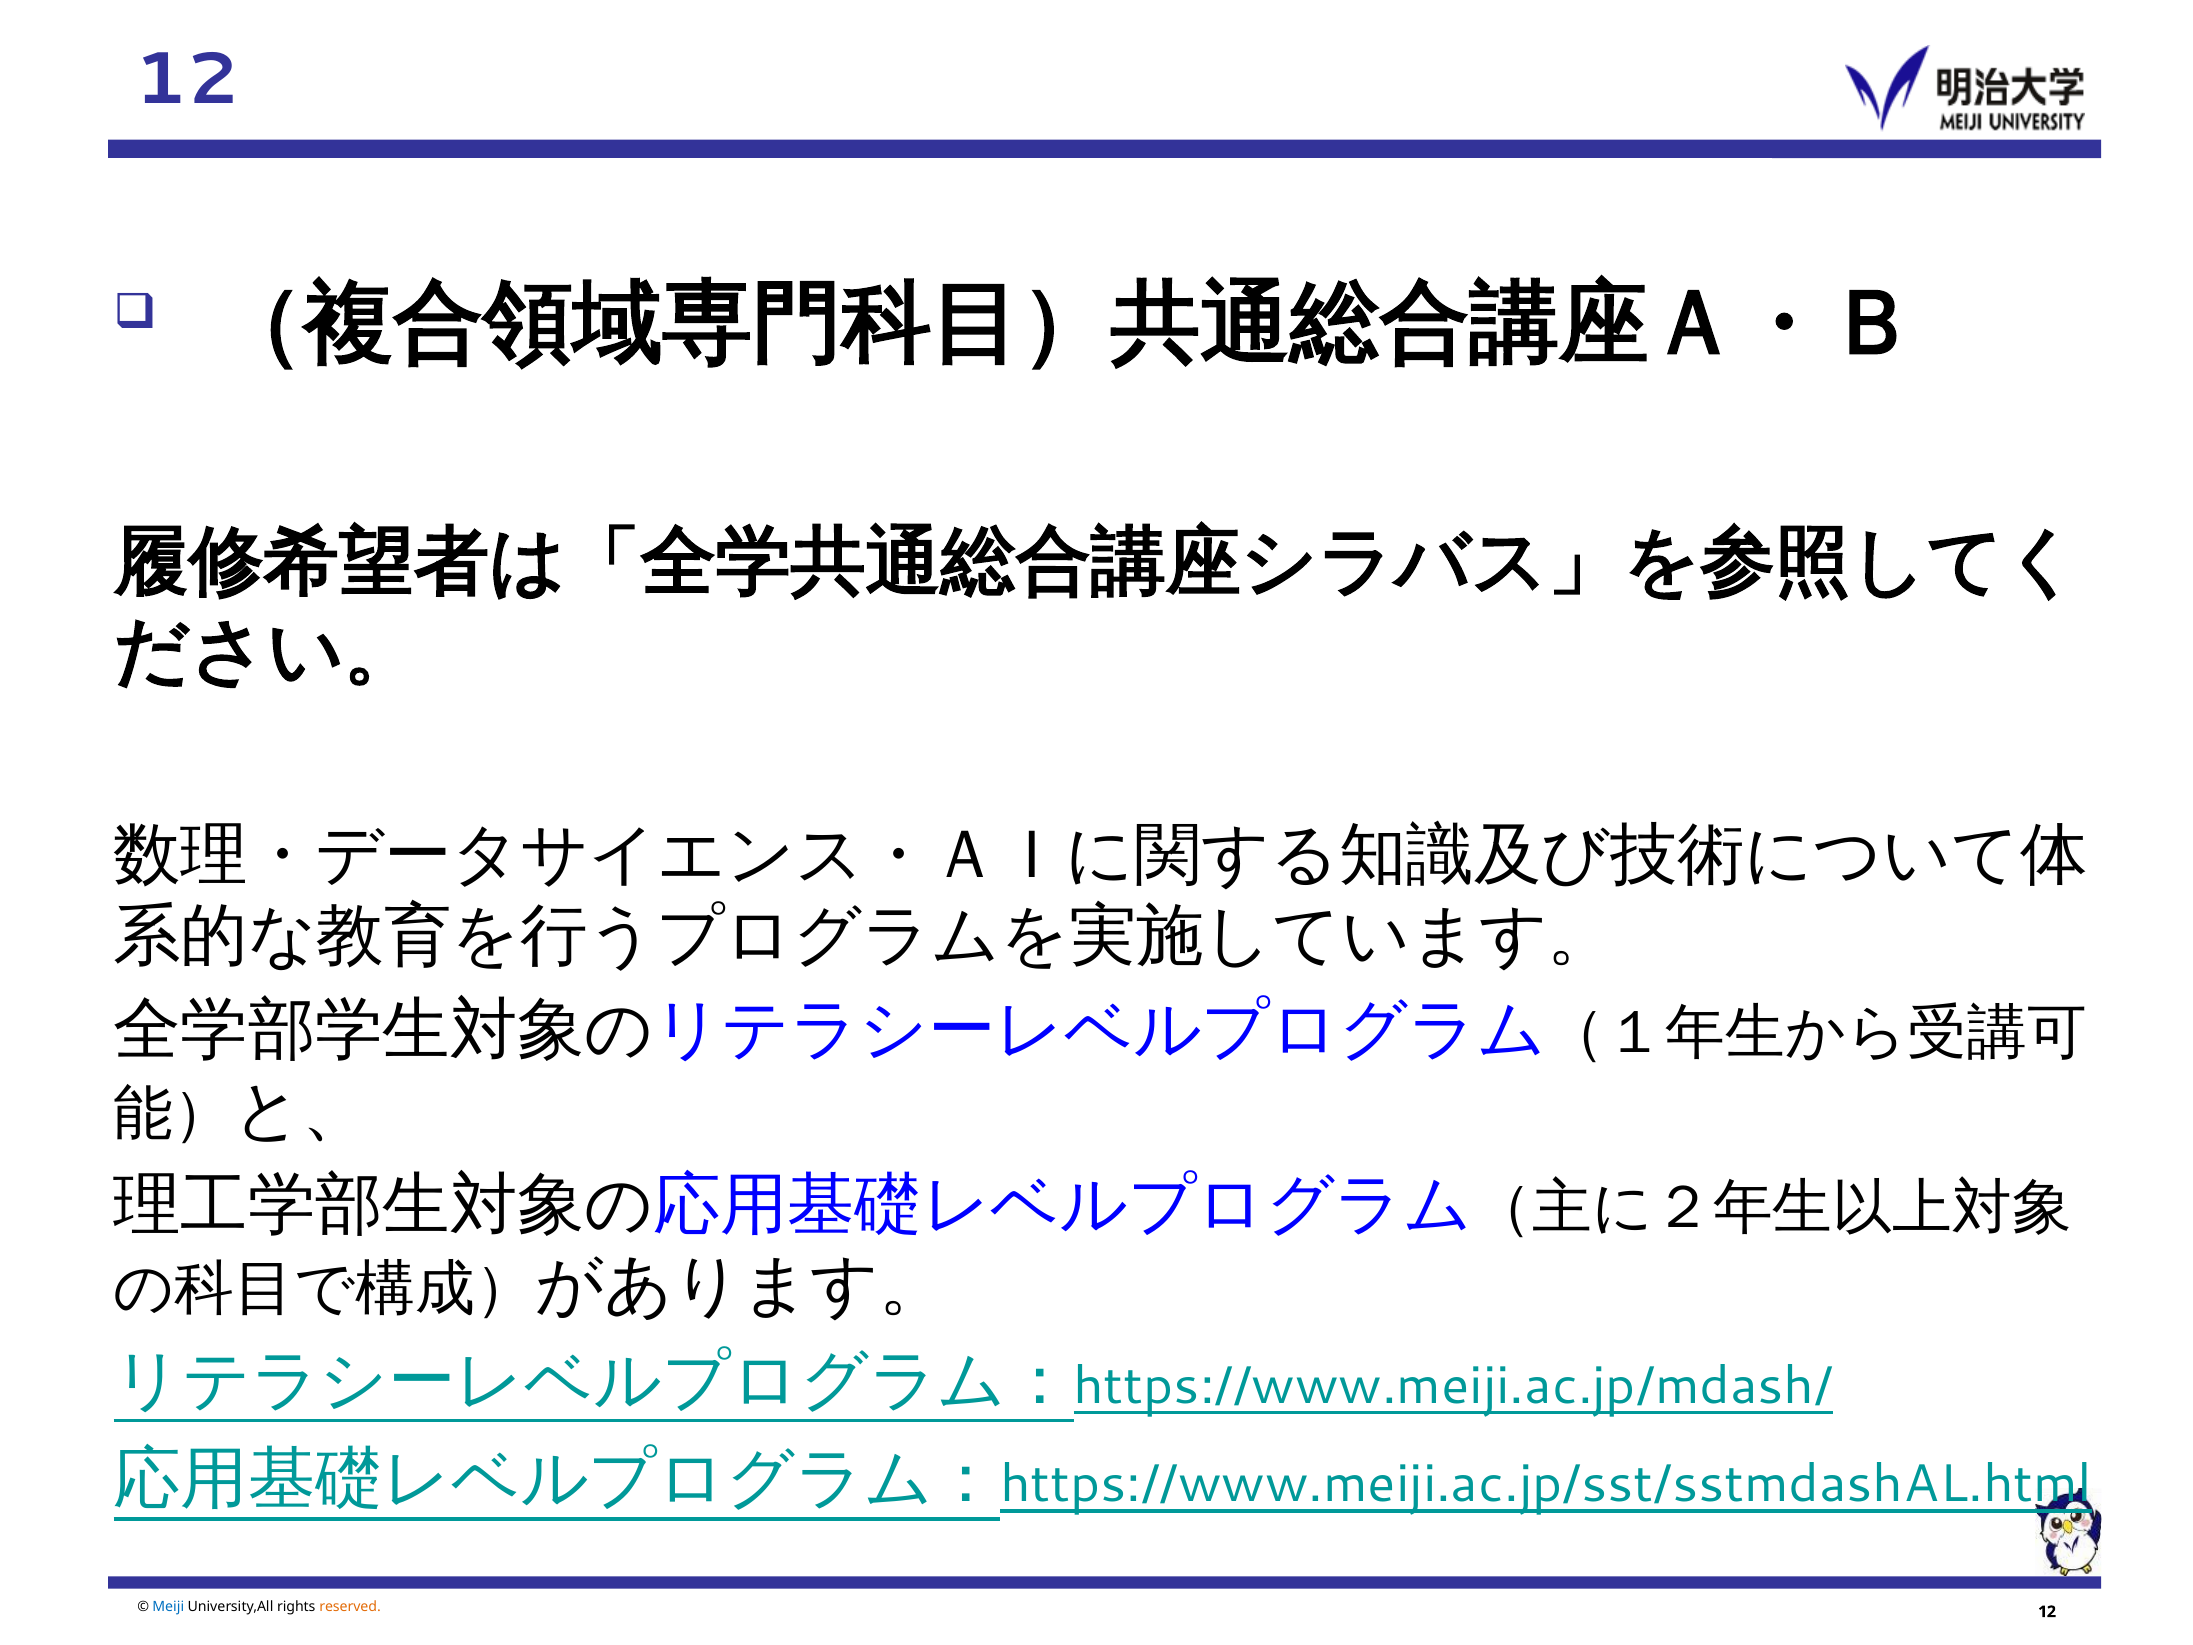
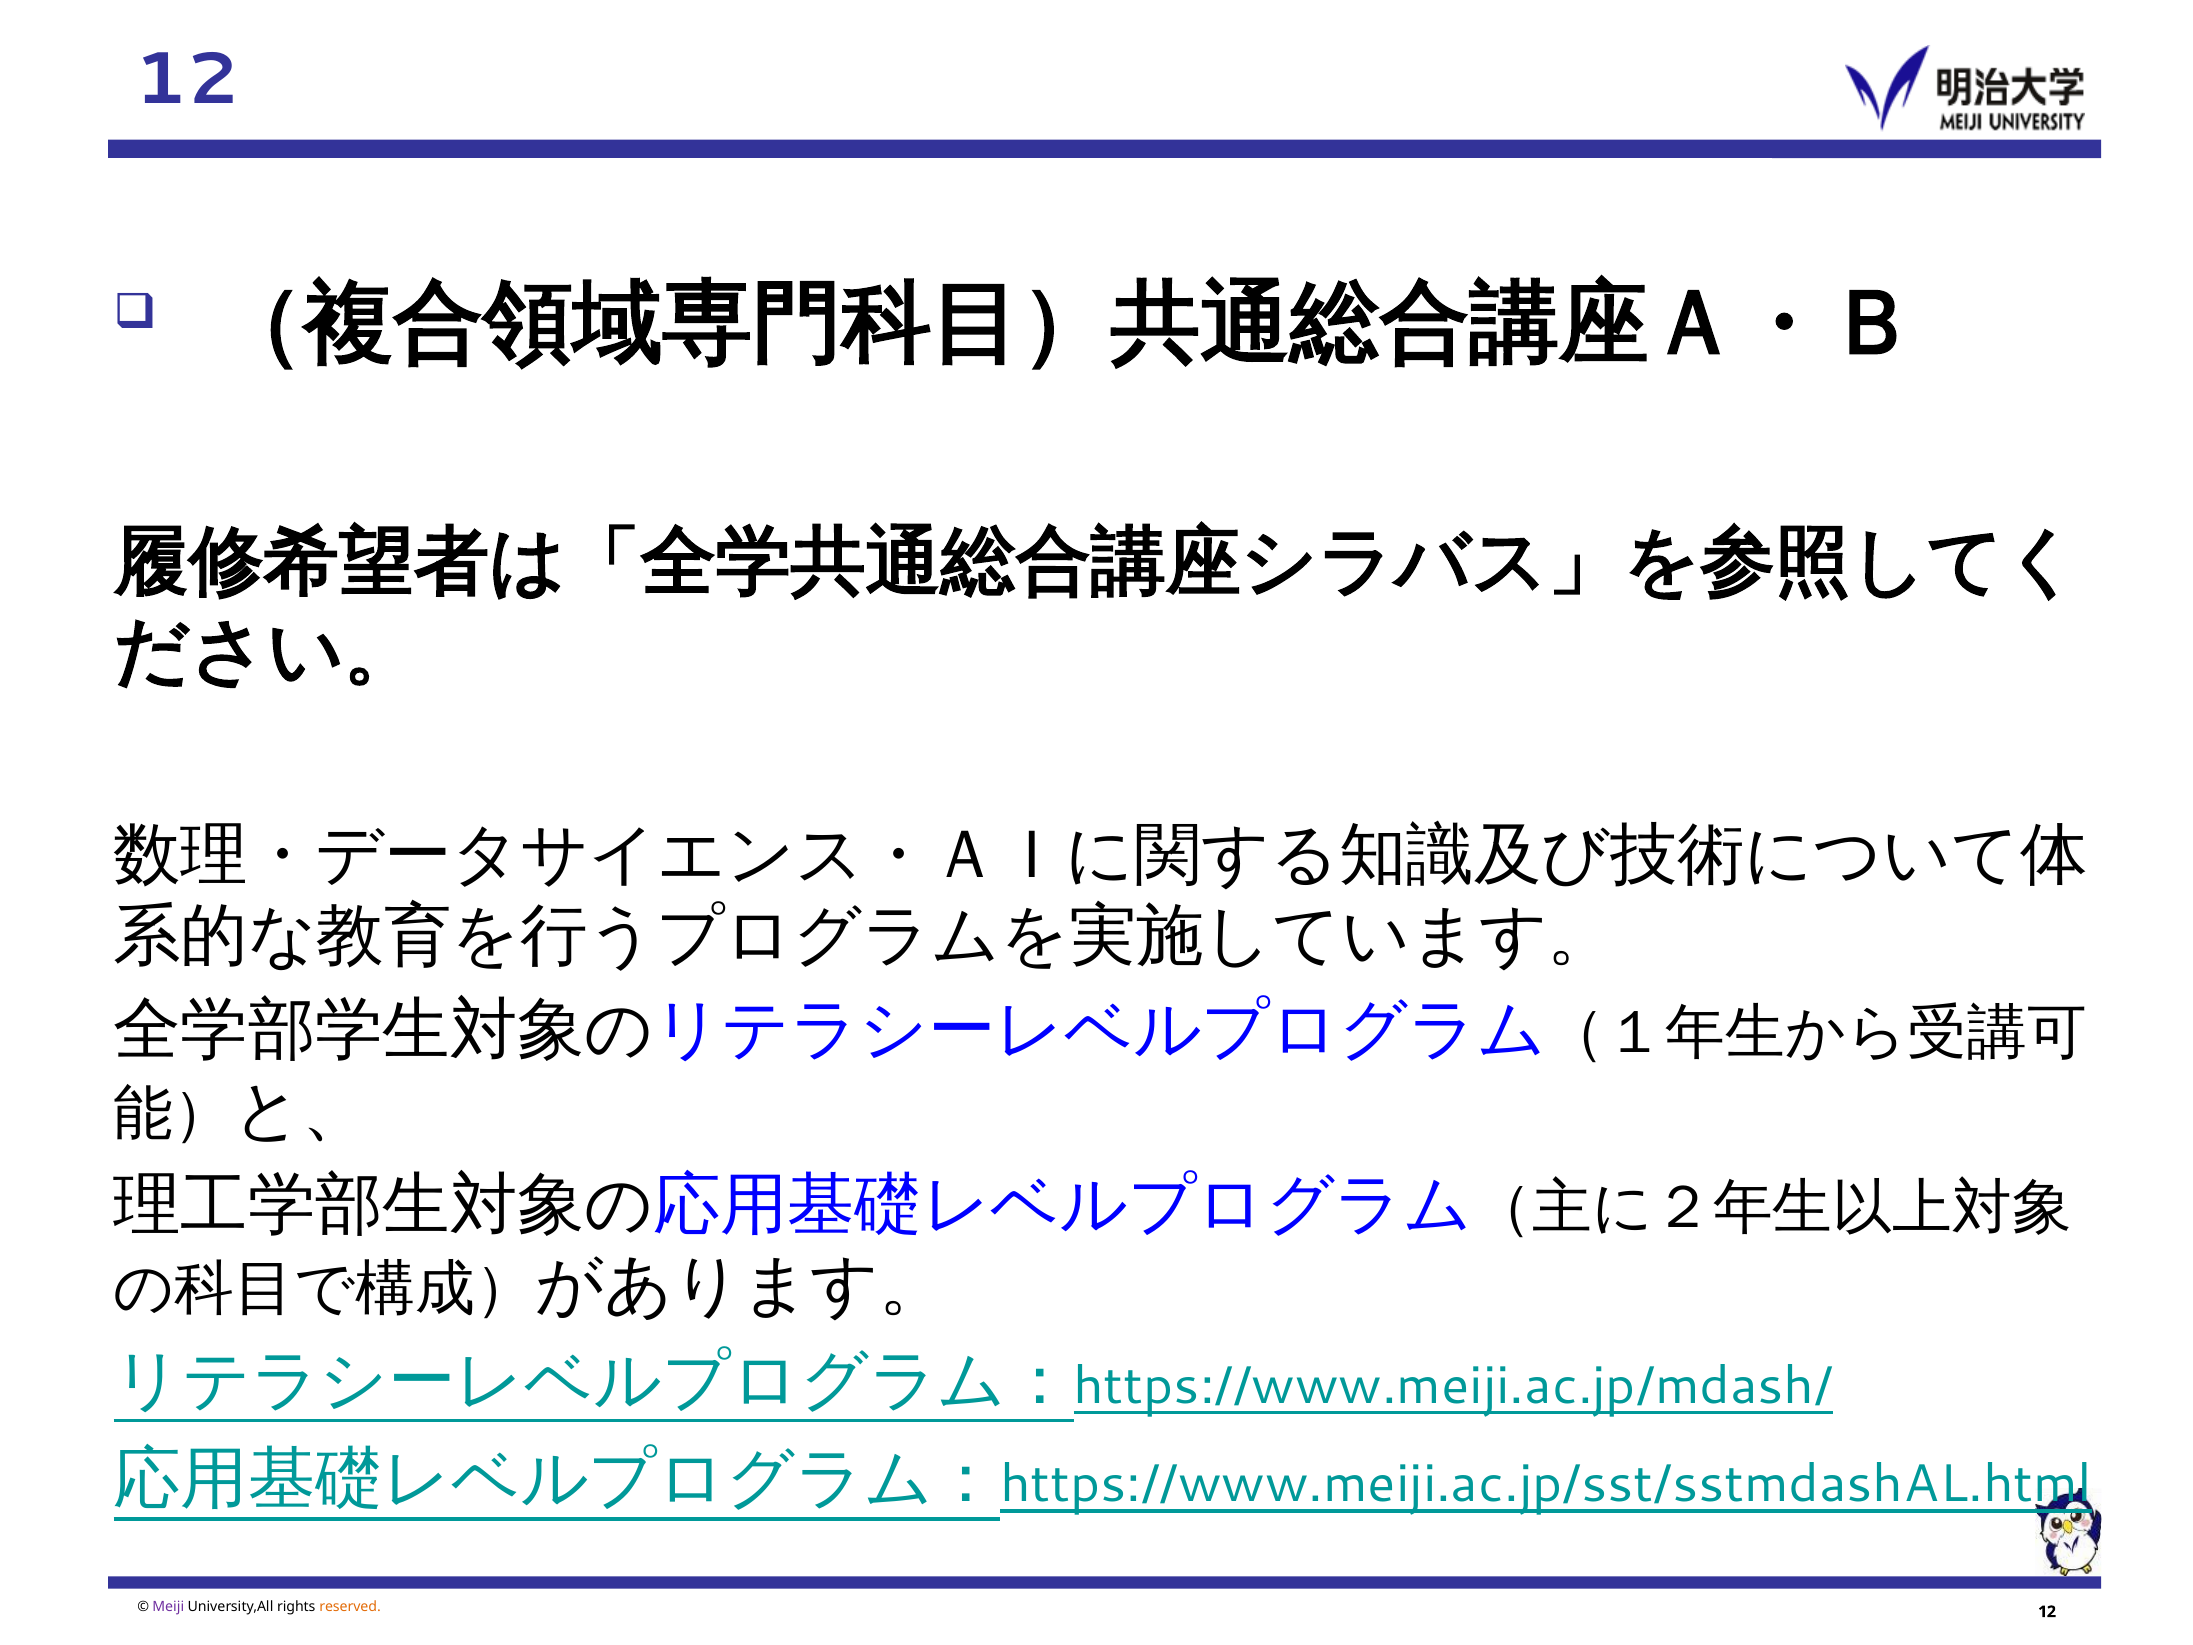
Meiji colour: blue -> purple (168, 1606)
